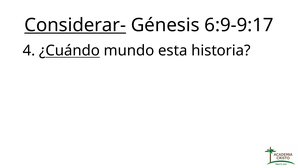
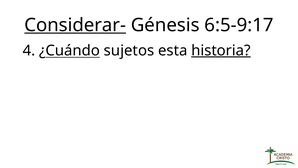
6:9-9:17: 6:9-9:17 -> 6:5-9:17 (239, 25)
mundo: mundo -> sujetos (129, 50)
historia underline: none -> present (221, 50)
